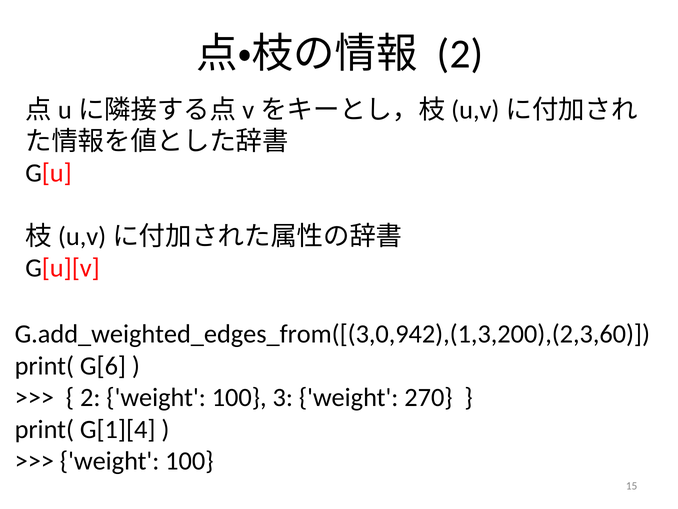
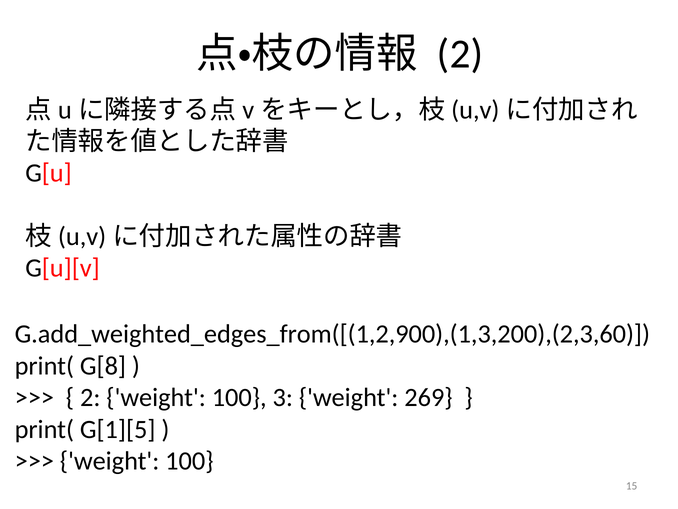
G.add_weighted_edges_from([(3,0,942),(1,3,200),(2,3,60: G.add_weighted_edges_from([(3,0,942),(1,3,200),(2,3,60 -> G.add_weighted_edges_from([(1,2,900),(1,3,200),(2,3,60 (332, 334)
G[6: G[6 -> G[8 (103, 366)
270: 270 -> 269 (428, 397)
G[1][4: G[1][4 -> G[1][5 (118, 429)
